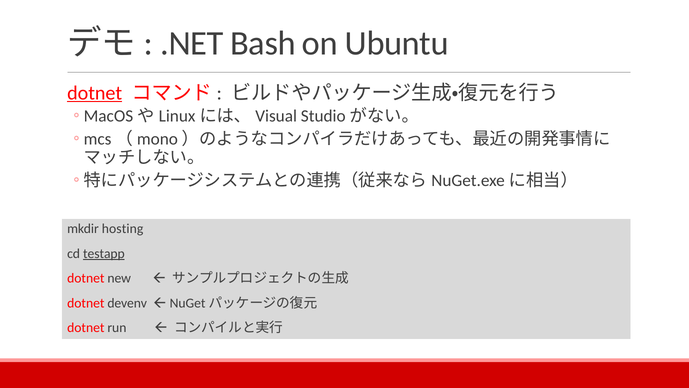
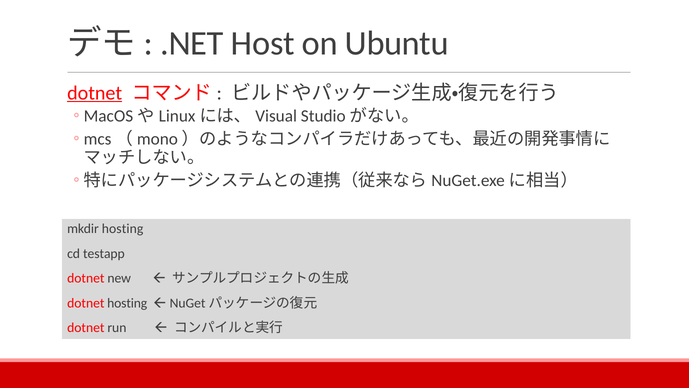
Bash: Bash -> Host (263, 43)
testapp underline: present -> none (104, 253)
dotnet devenv: devenv -> hosting (127, 303)
